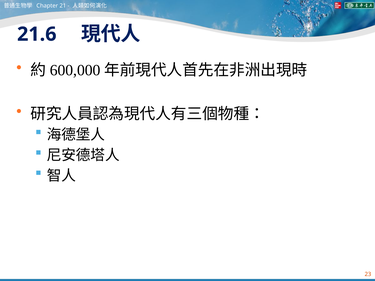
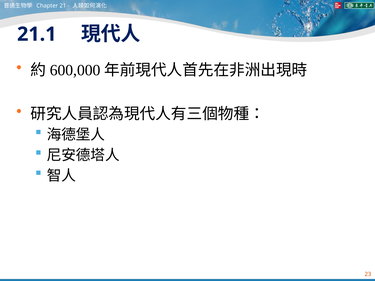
21.6: 21.6 -> 21.1 (37, 34)
